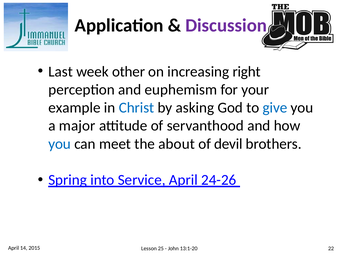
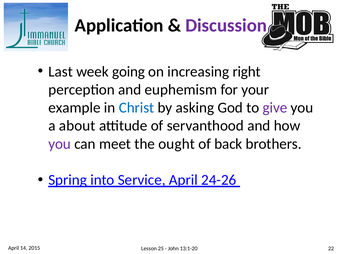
other: other -> going (129, 72)
give colour: blue -> purple (275, 108)
major: major -> about (77, 126)
you colour: blue -> purple (60, 144)
about: about -> ought (177, 144)
devil: devil -> back (228, 144)
